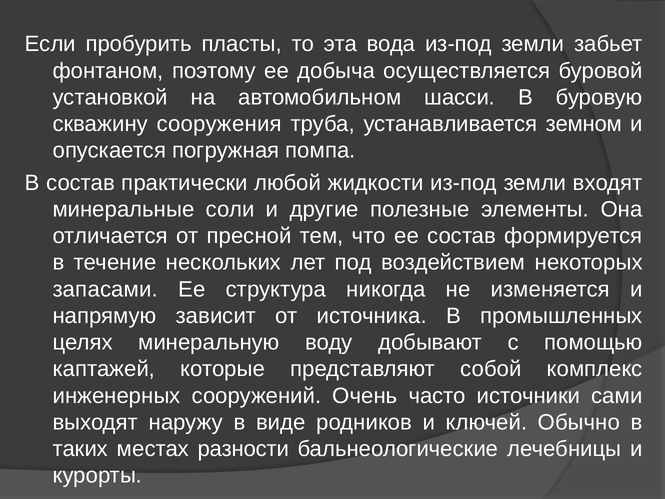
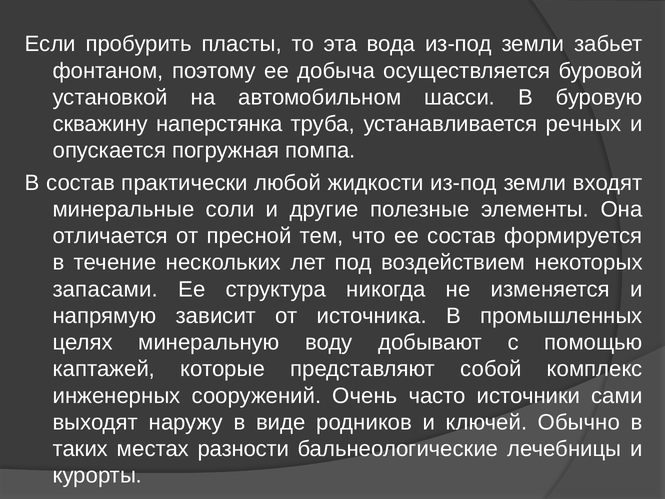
сооружения: сооружения -> наперстянка (219, 124)
земном: земном -> речных (584, 124)
